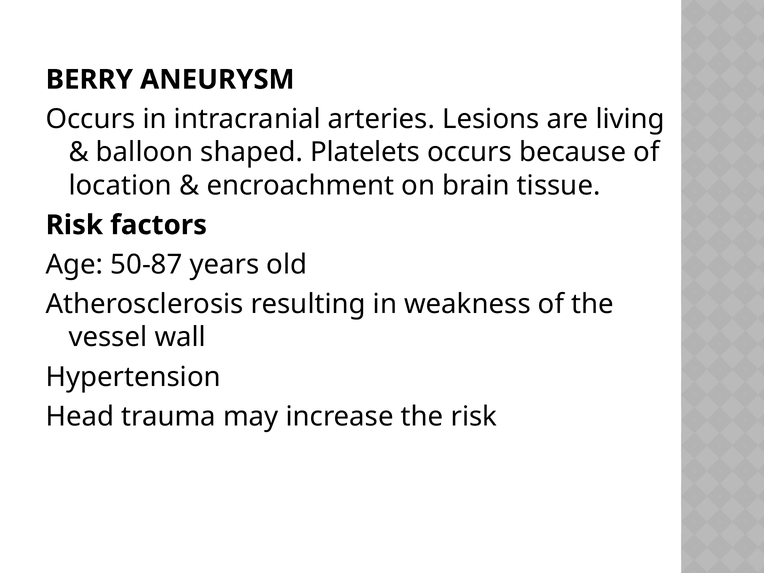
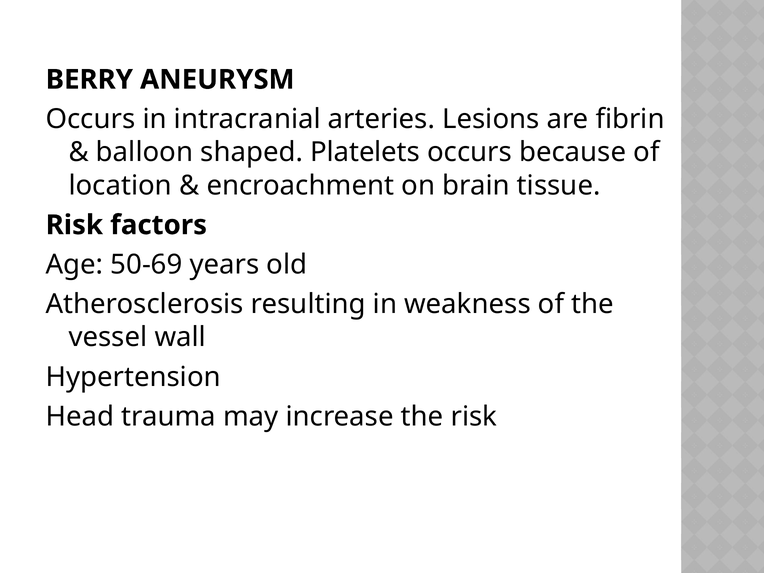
living: living -> fibrin (630, 119)
50-87: 50-87 -> 50-69 (146, 265)
